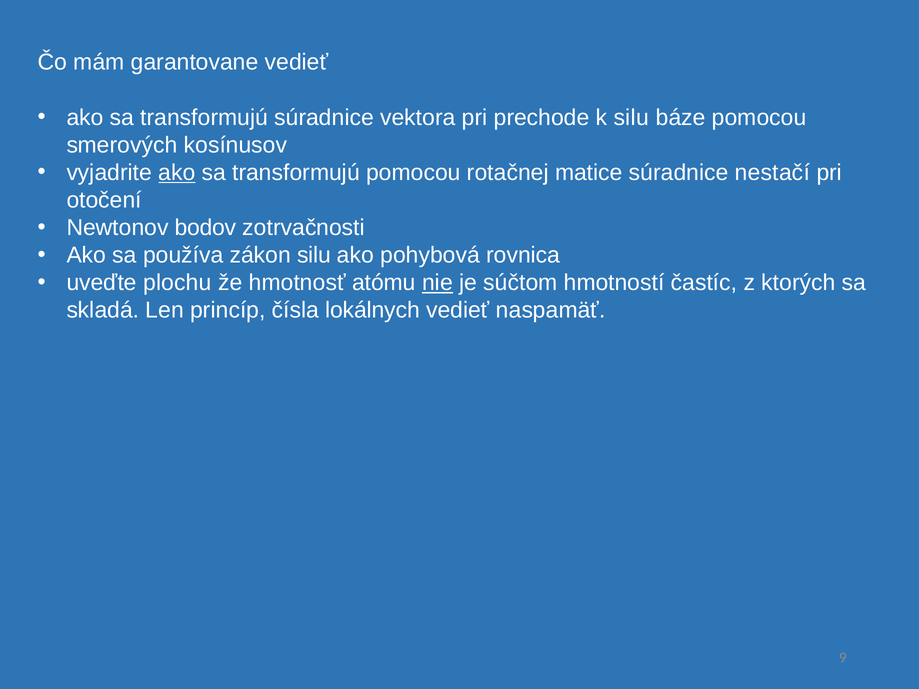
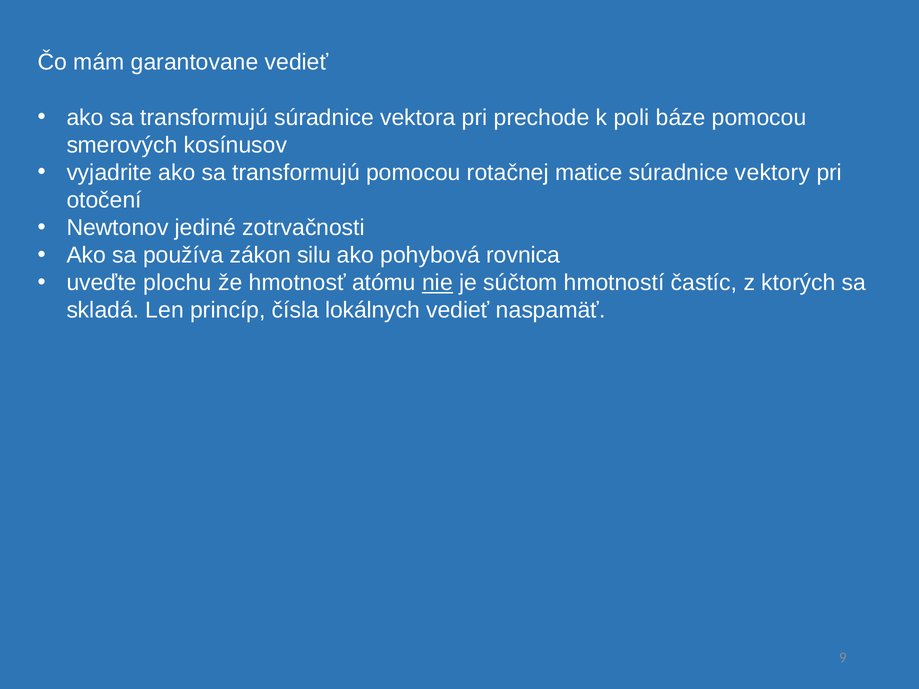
k silu: silu -> poli (631, 118)
ako underline: present -> none (177, 173)
nestačí: nestačí -> vektory (772, 173)
bodov: bodov -> jediné (205, 228)
